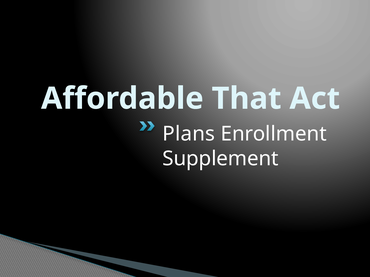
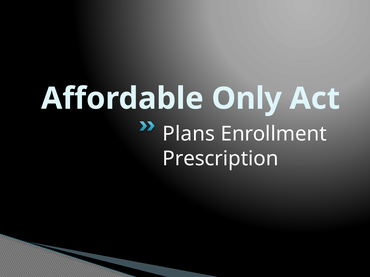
That: That -> Only (247, 99)
Supplement: Supplement -> Prescription (220, 159)
